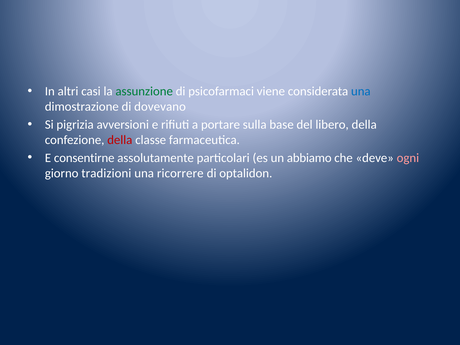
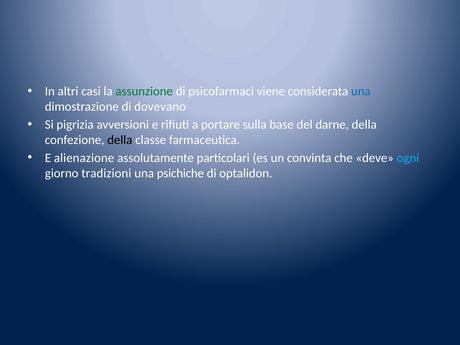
libero: libero -> darne (332, 125)
della colour: red -> black (120, 140)
consentirne: consentirne -> alienazione (84, 158)
abbiamo: abbiamo -> convinta (309, 158)
ogni colour: pink -> light blue (408, 158)
ricorrere: ricorrere -> psichiche (180, 173)
